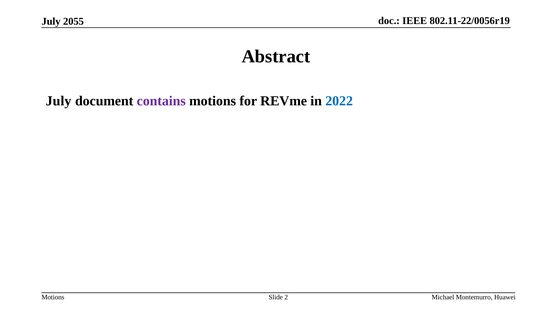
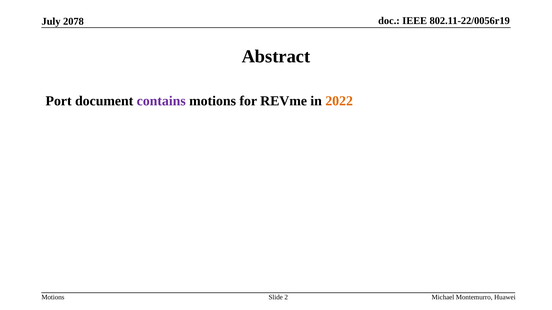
2055: 2055 -> 2078 (73, 21)
July: July -> Port (59, 101)
2022 colour: blue -> orange (339, 101)
